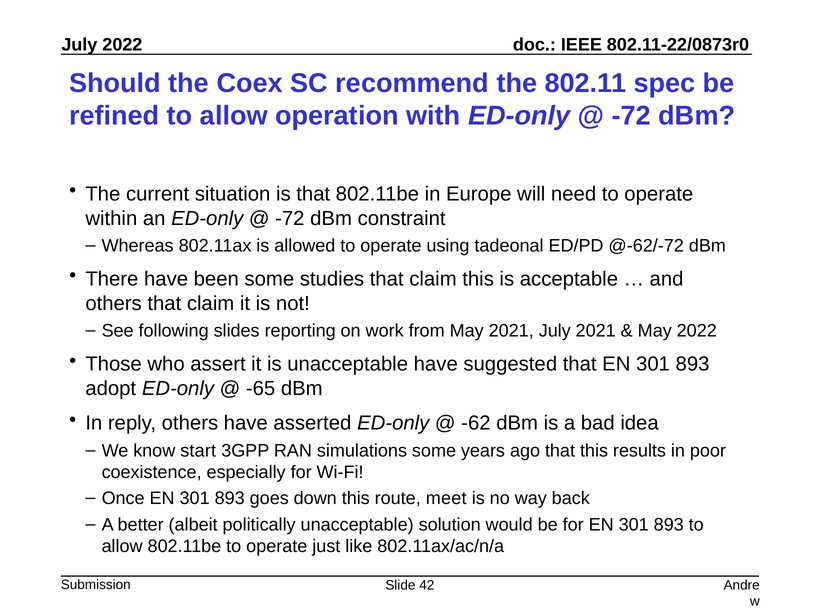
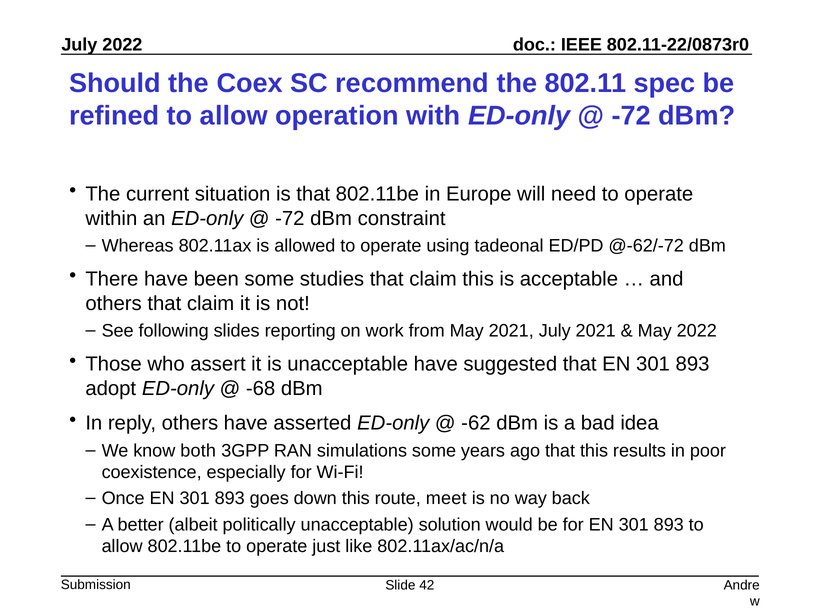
-65: -65 -> -68 (261, 389)
start: start -> both (198, 450)
